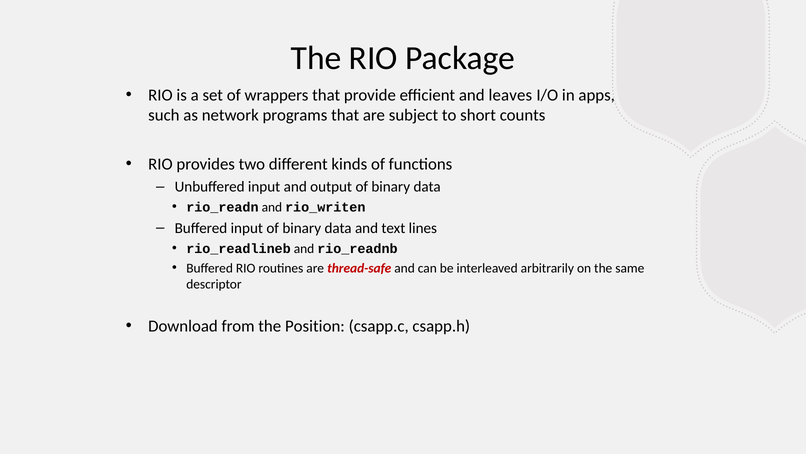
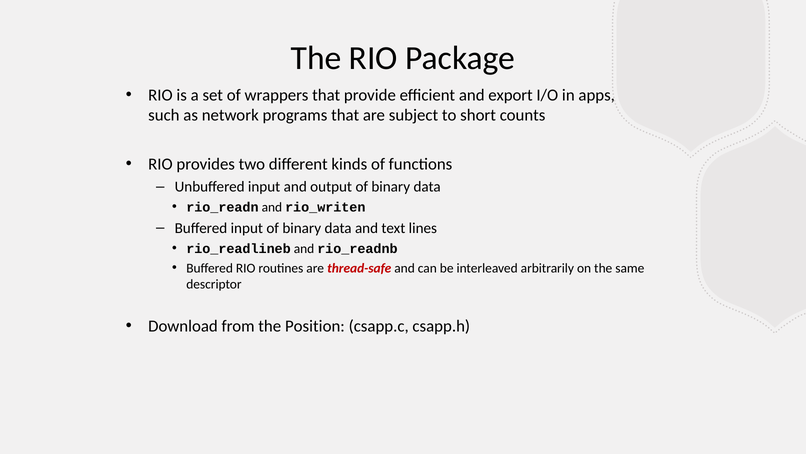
leaves: leaves -> export (511, 95)
